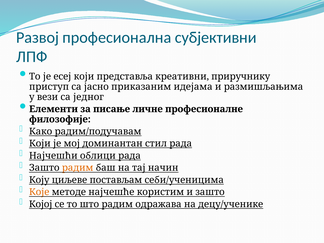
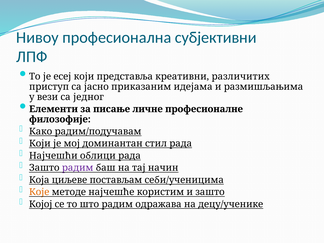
Развој: Развој -> Нивоу (37, 37)
приручнику: приручнику -> различитих (241, 77)
радим colour: orange -> purple (78, 168)
Коју: Коју -> Која (39, 180)
